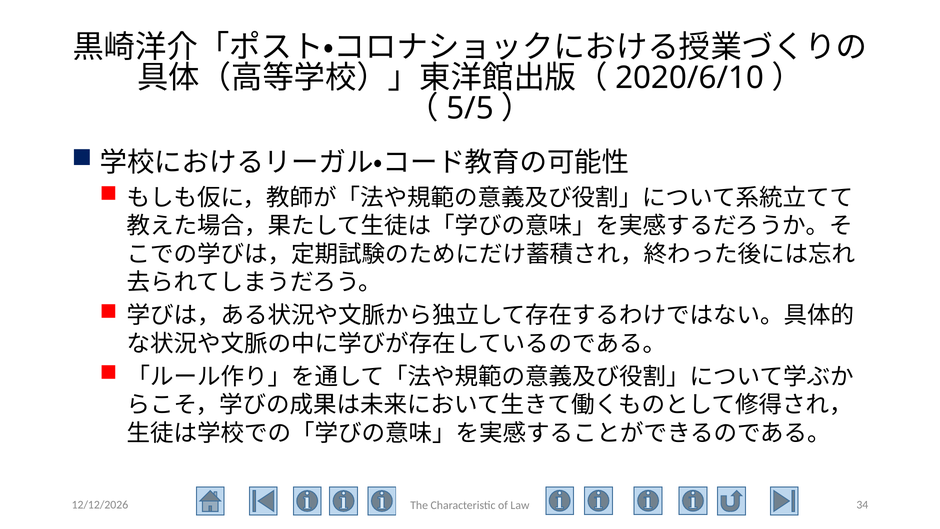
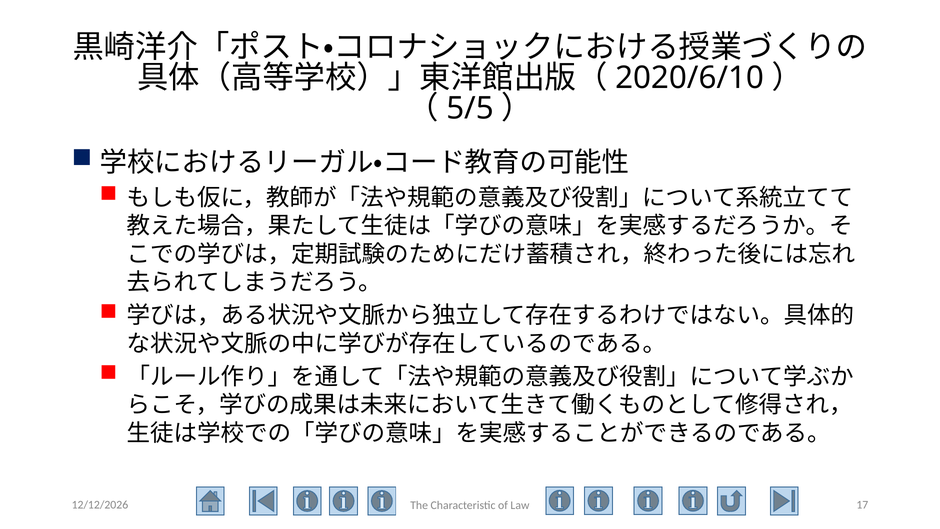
34: 34 -> 17 (862, 505)
